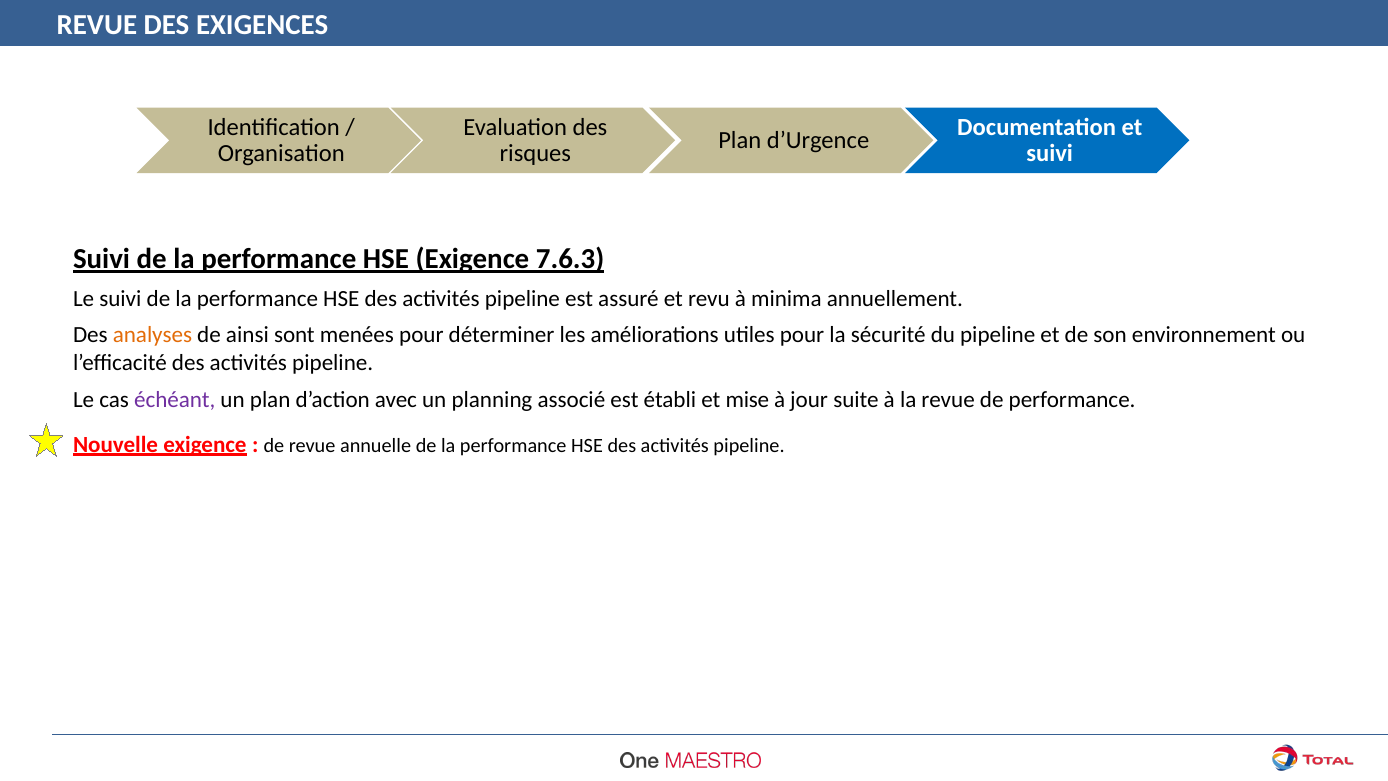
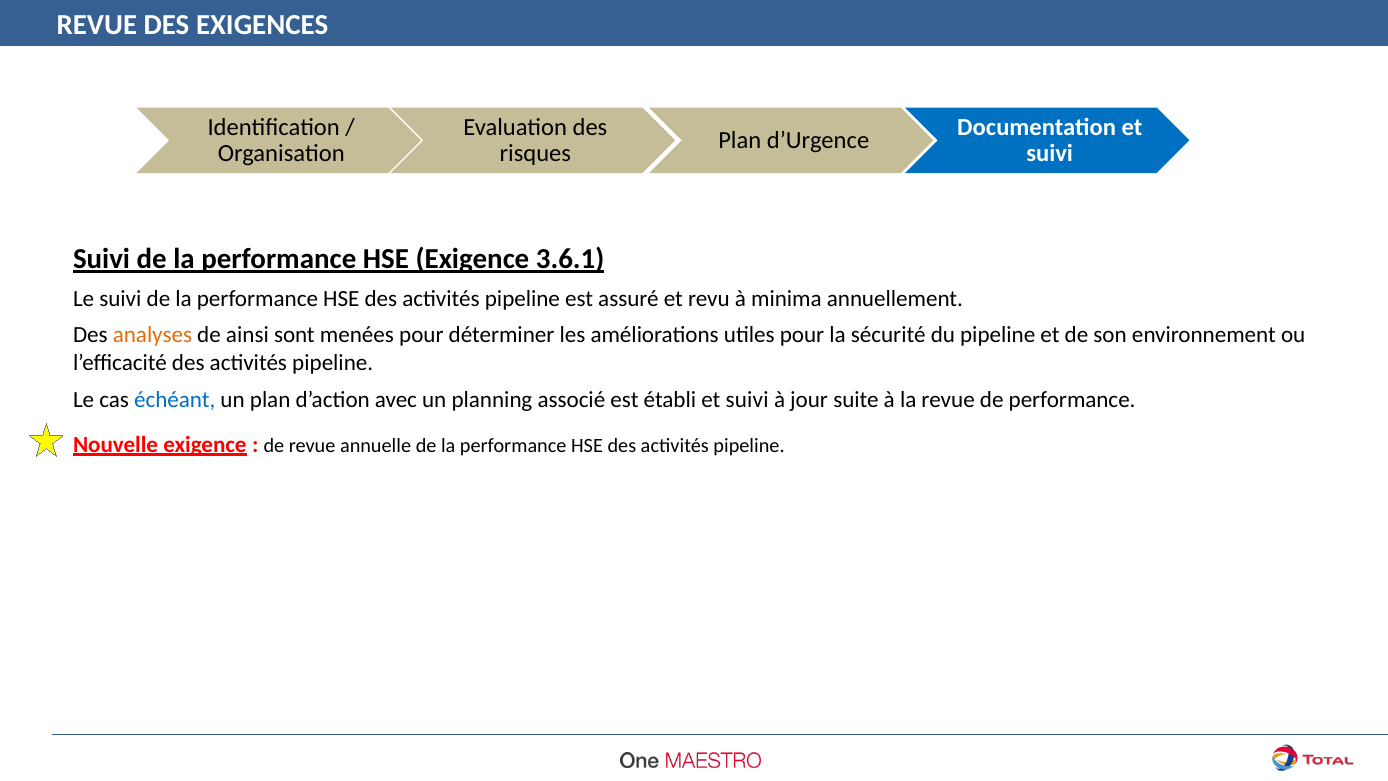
7.6.3: 7.6.3 -> 3.6.1 (570, 259)
échéant colour: purple -> blue (175, 399)
établi et mise: mise -> suivi (747, 399)
